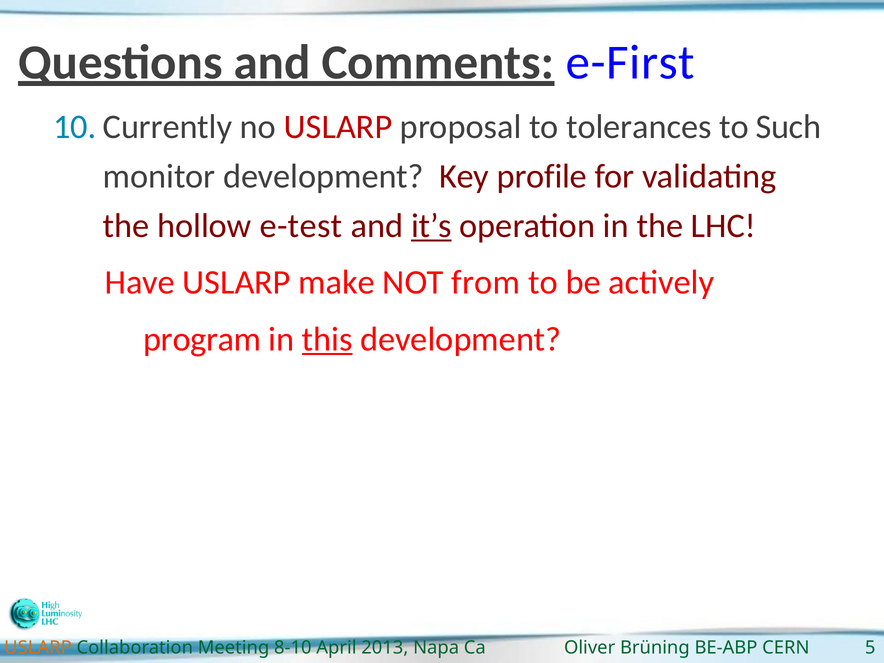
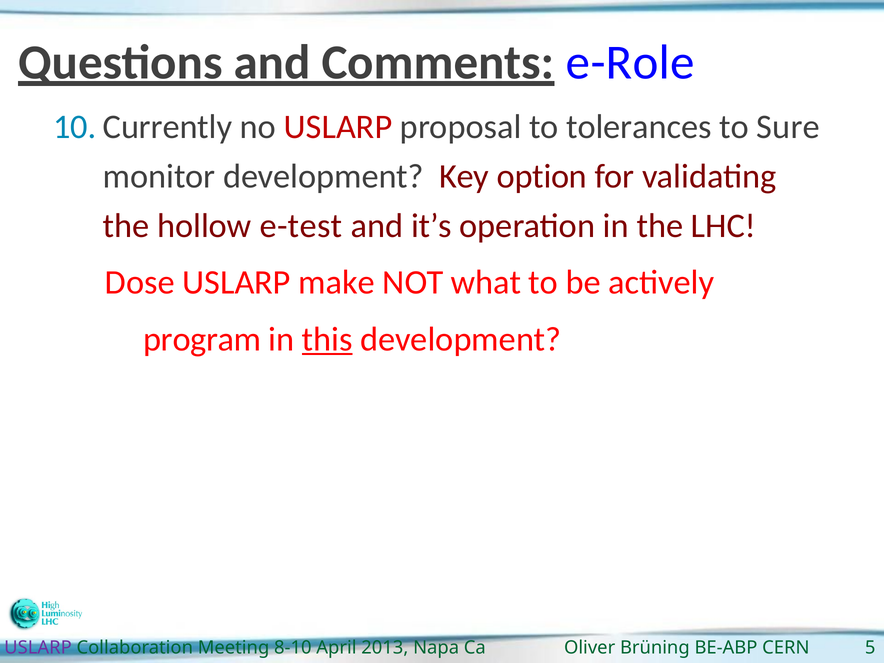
e-First: e-First -> e-Role (630, 62)
Such: Such -> Sure (788, 127)
profile: profile -> option (542, 176)
it’s underline: present -> none (431, 226)
Have: Have -> Dose (140, 282)
from: from -> what (486, 282)
USLARP colour: orange -> purple (38, 648)
